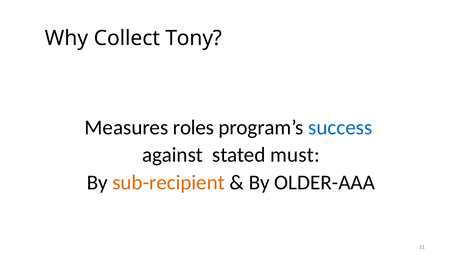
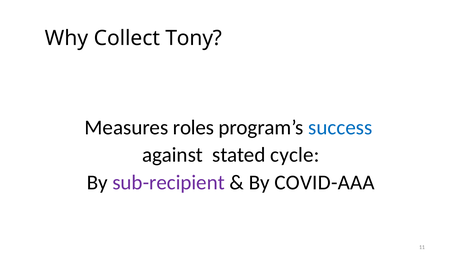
must: must -> cycle (295, 155)
sub-recipient colour: orange -> purple (169, 182)
OLDER-AAA: OLDER-AAA -> COVID-AAA (325, 182)
